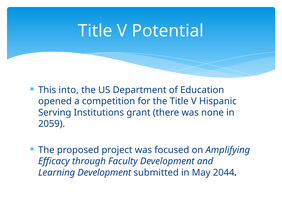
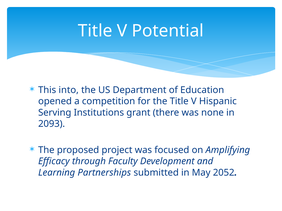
2059: 2059 -> 2093 (52, 124)
Learning Development: Development -> Partnerships (104, 173)
2044: 2044 -> 2052 (224, 173)
